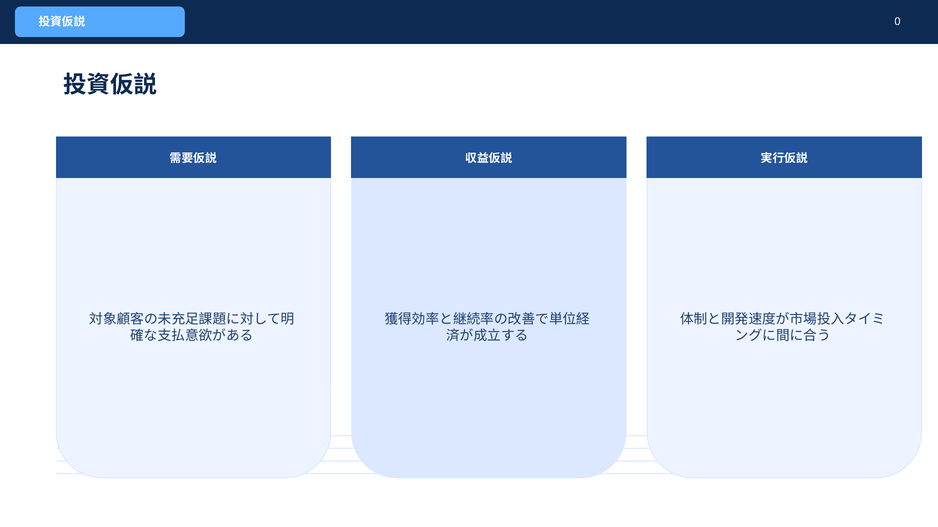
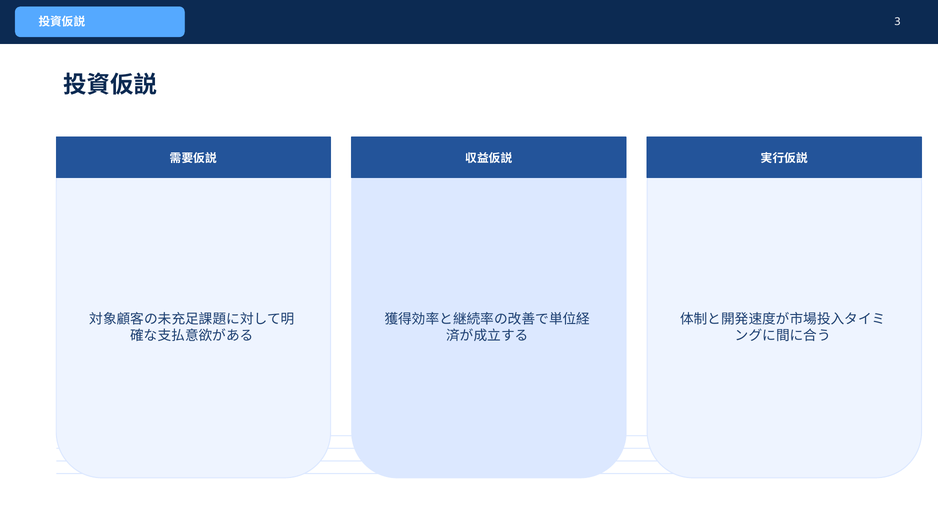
0: 0 -> 3 (898, 22)
